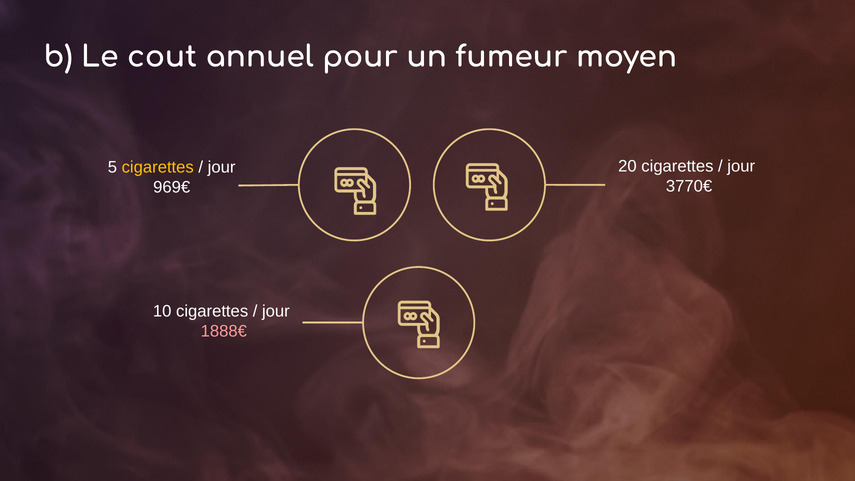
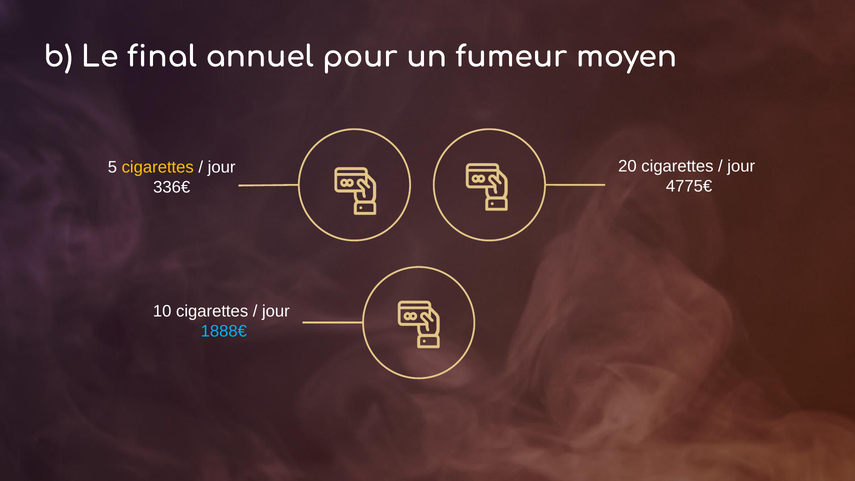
cout: cout -> final (162, 57)
3770€: 3770€ -> 4775€ (689, 186)
969€: 969€ -> 336€ (172, 187)
1888€ colour: pink -> light blue (224, 331)
